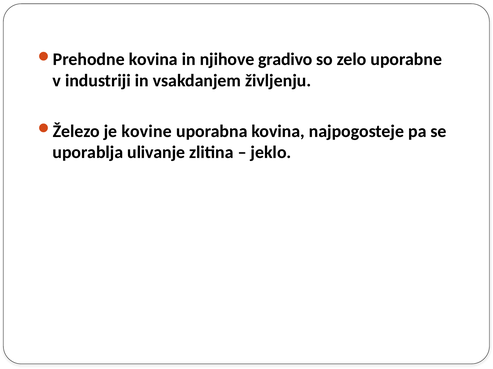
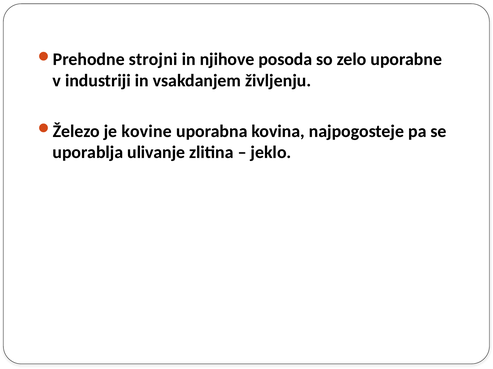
kovina: kovina -> strojni (153, 59)
gradivo: gradivo -> posoda (285, 59)
